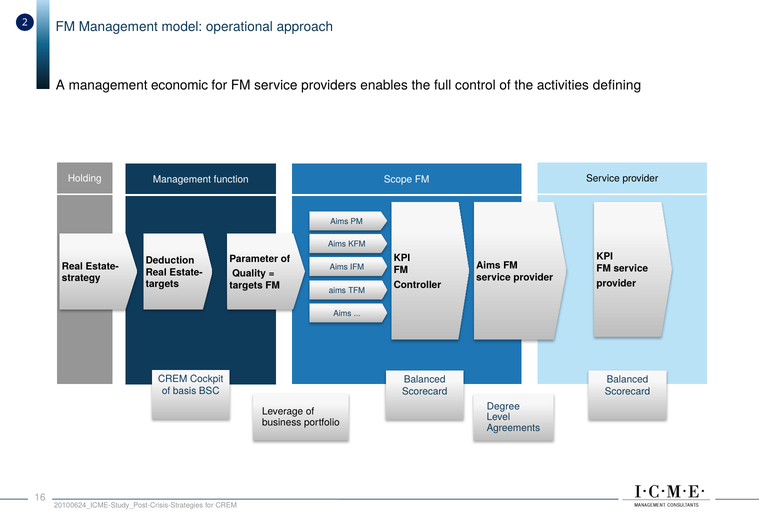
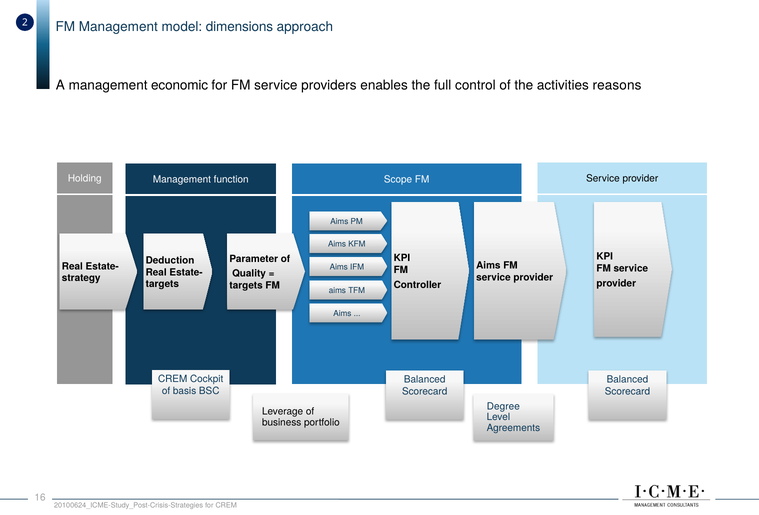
operational: operational -> dimensions (239, 27)
defining: defining -> reasons (617, 85)
